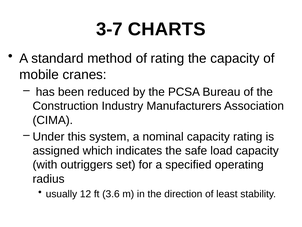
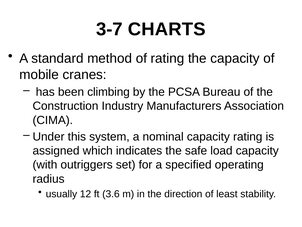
reduced: reduced -> climbing (108, 92)
